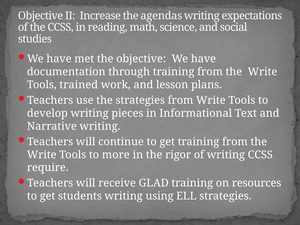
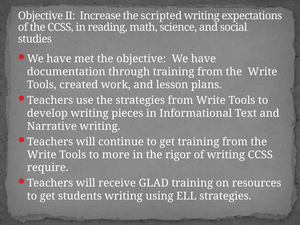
agendas: agendas -> scripted (161, 16)
trained: trained -> created (79, 85)
